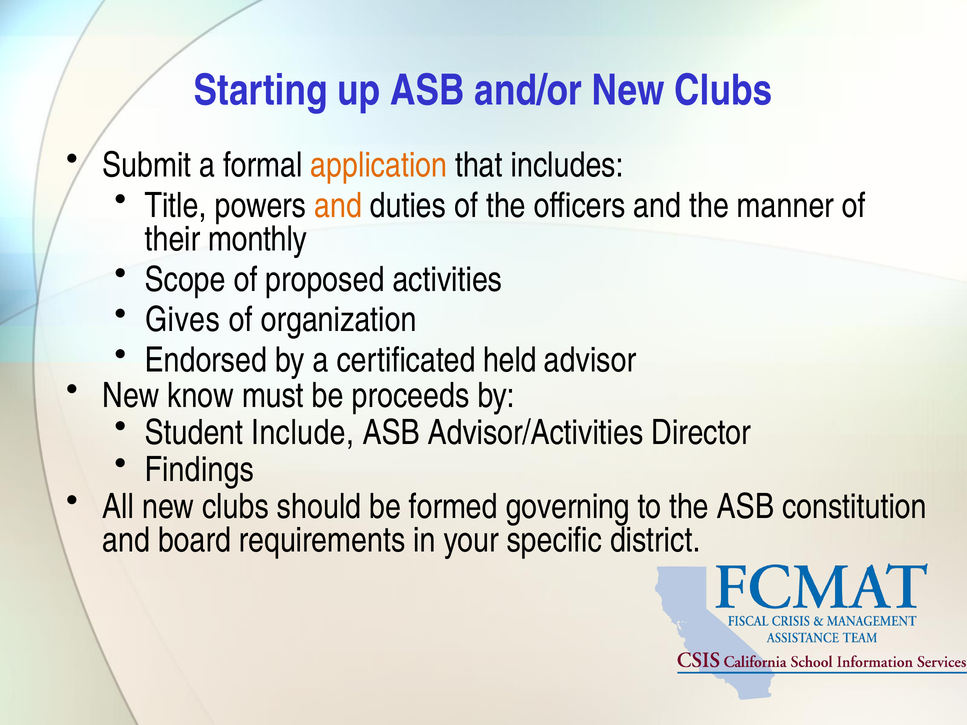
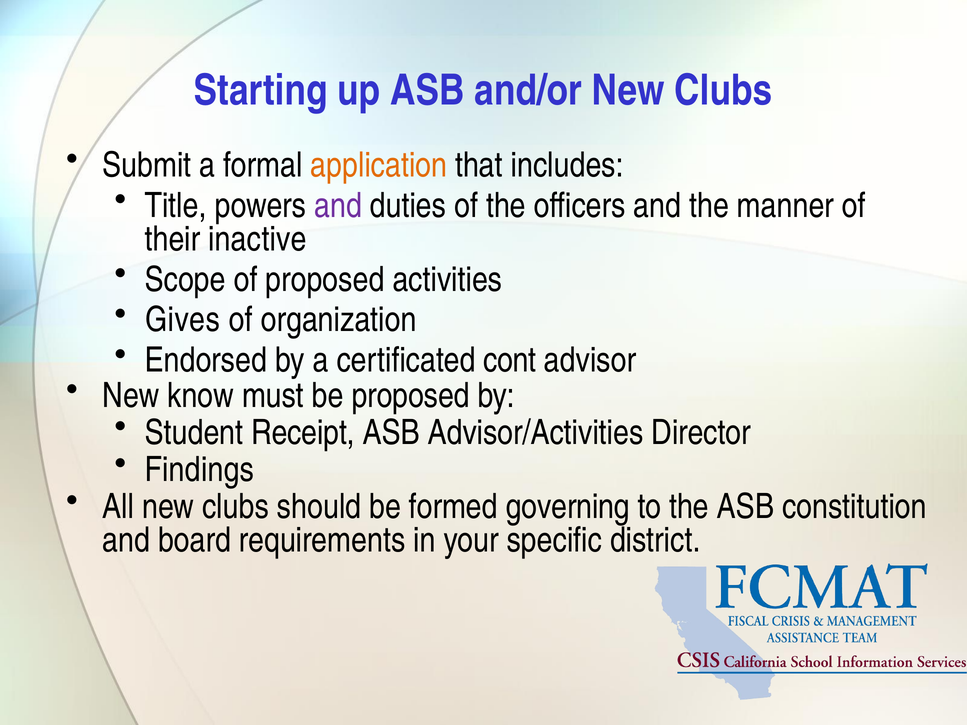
and colour: orange -> purple (338, 206)
monthly: monthly -> inactive (257, 239)
held: held -> cont (510, 361)
be proceeds: proceeds -> proposed (411, 396)
Include: Include -> Receipt (303, 433)
